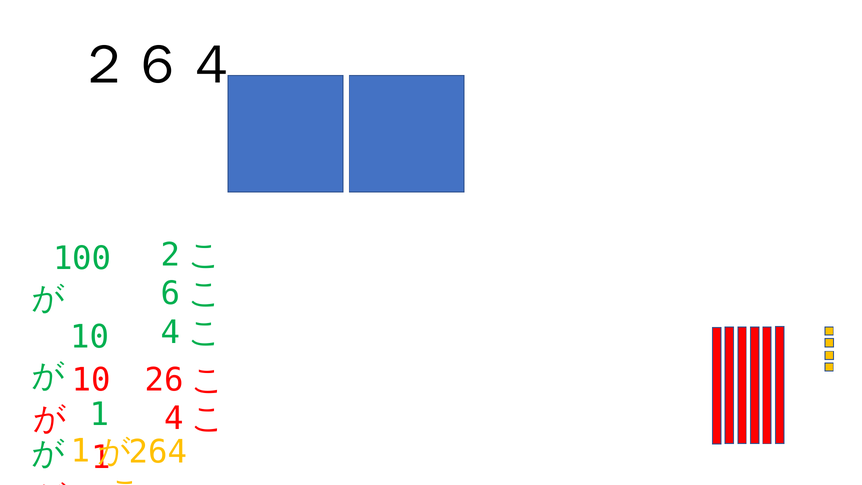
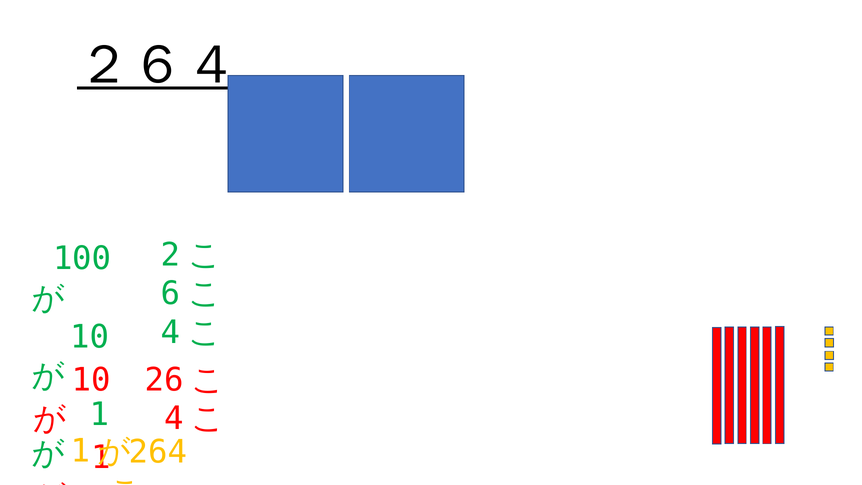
２６４ underline: none -> present (158, 65)
